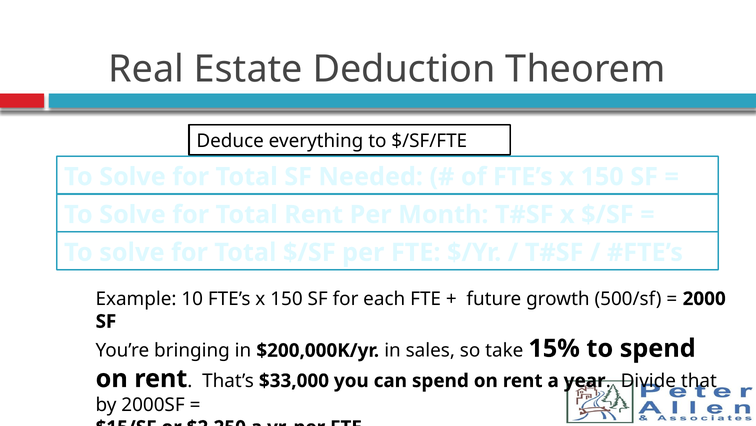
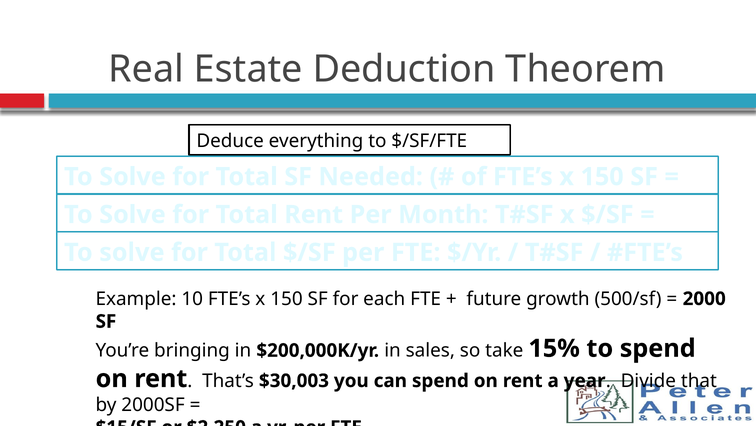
$33,000: $33,000 -> $30,003 (294, 380)
